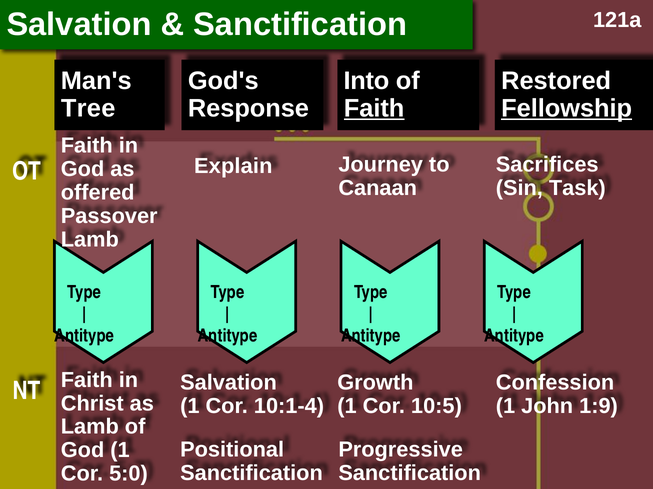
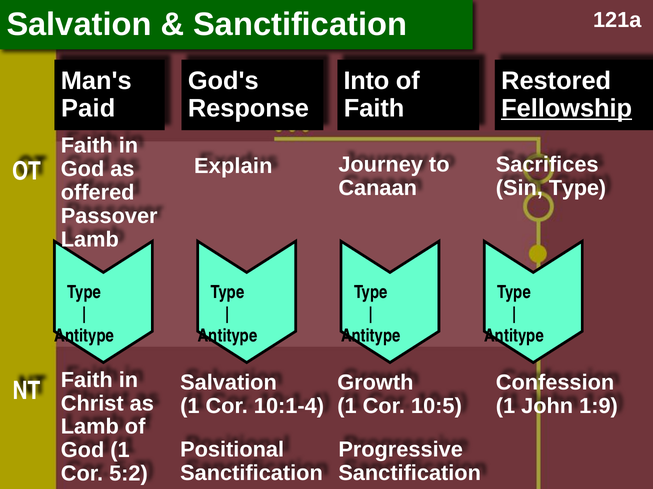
Tree: Tree -> Paid (88, 109)
Faith underline: present -> none (374, 109)
Sin Task: Task -> Type (577, 188)
5:0: 5:0 -> 5:2 (128, 474)
